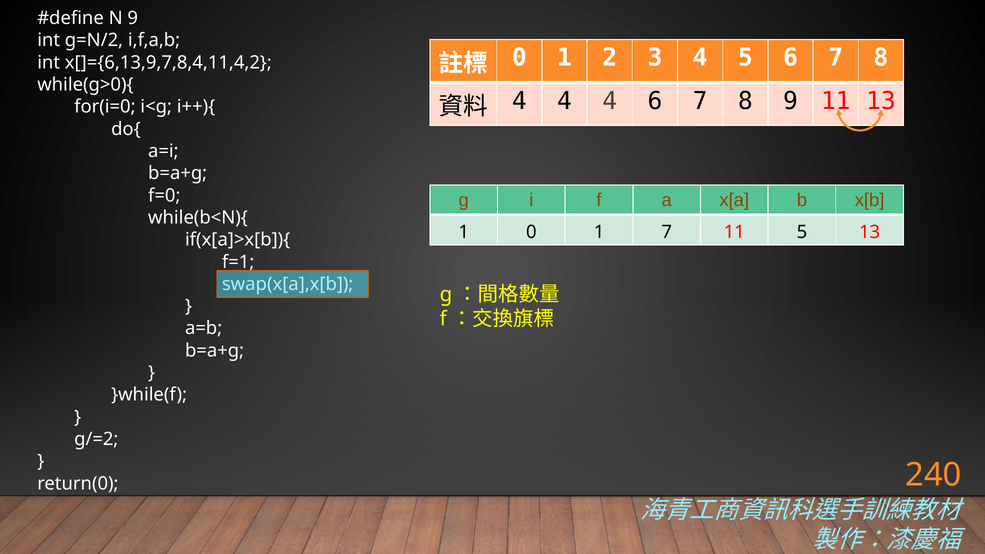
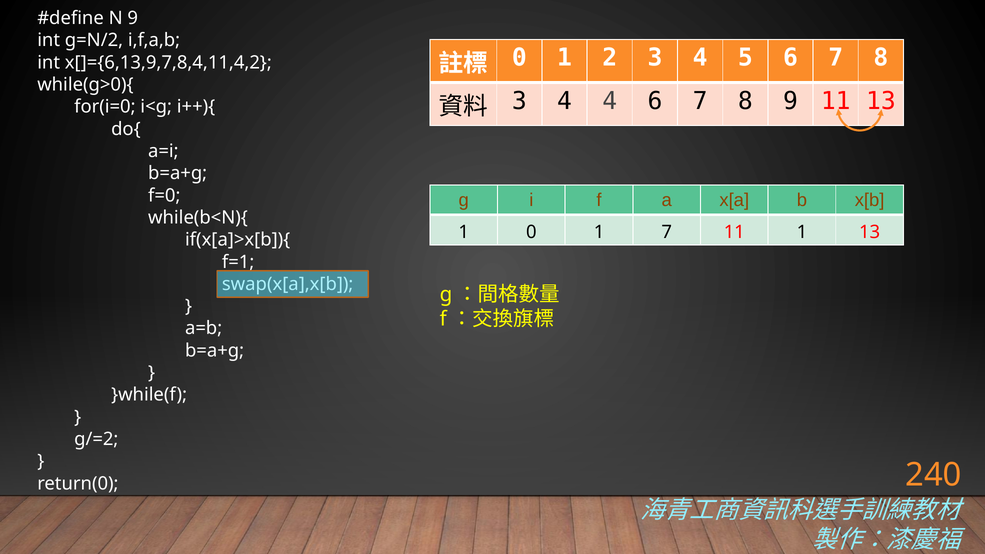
4: 4 -> 3 (519, 101)
11 5: 5 -> 1 (802, 232)
